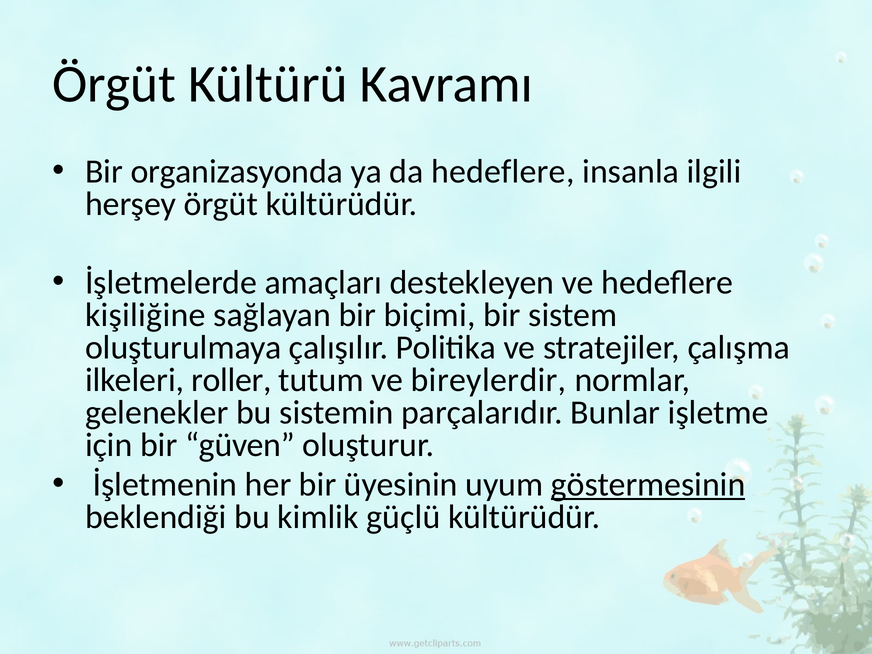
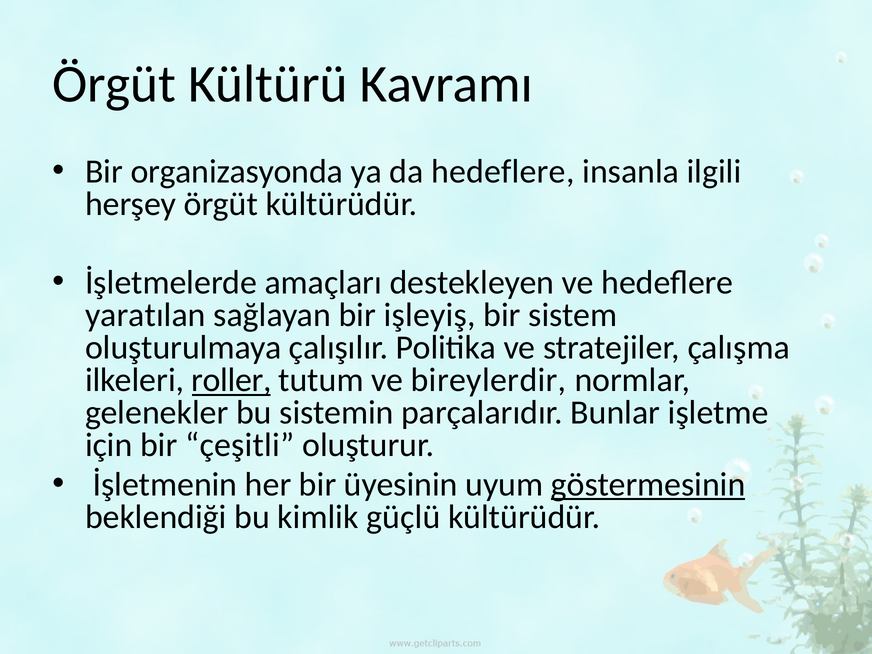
kişiliğine: kişiliğine -> yaratılan (145, 315)
biçimi: biçimi -> işleyiş (430, 315)
roller underline: none -> present (232, 380)
güven: güven -> çeşitli (240, 445)
